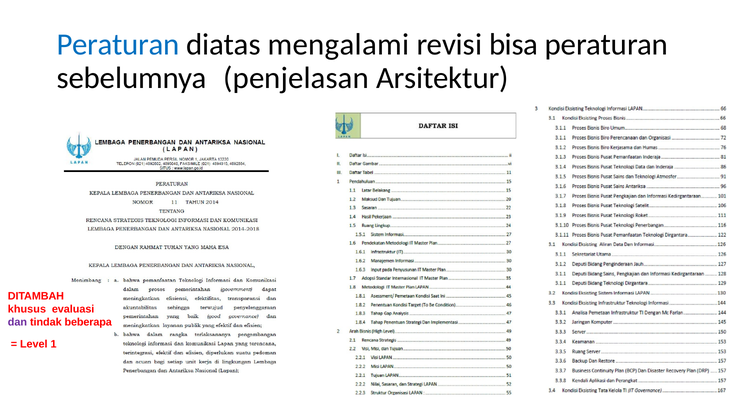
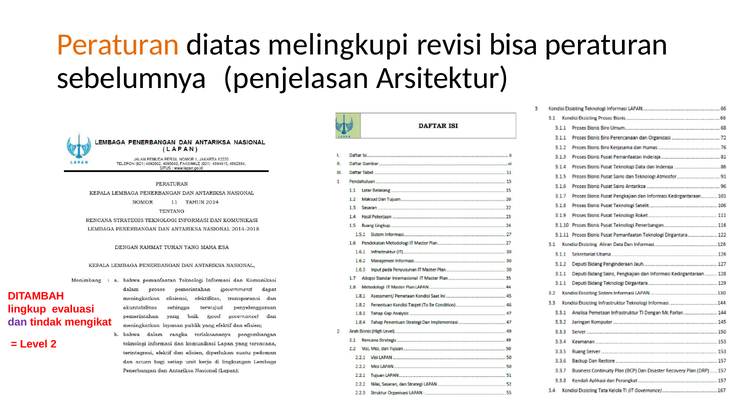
Peraturan colour: blue -> orange (118, 45)
mengalami: mengalami -> melingkupi (338, 45)
khusus: khusus -> lingkup (27, 309)
beberapa: beberapa -> mengikat (88, 322)
1: 1 -> 2 (54, 344)
